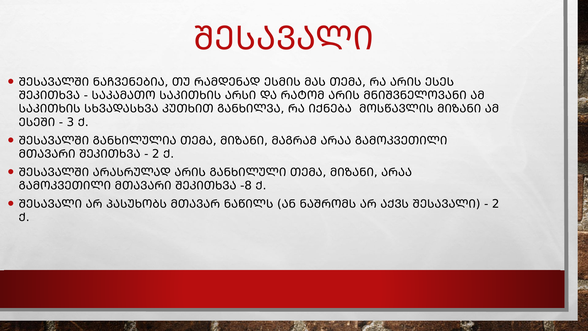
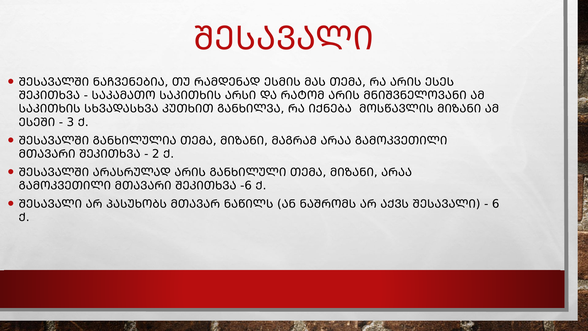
-8: -8 -> -6 (246, 185)
2: 2 -> 6 (496, 204)
